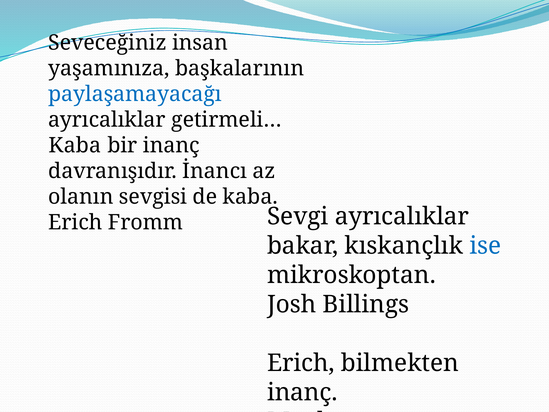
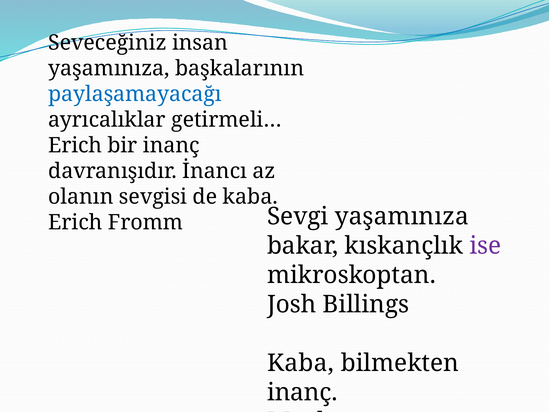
Kaba: Kaba -> Erich (75, 145)
Sevgi ayrıcalıklar: ayrıcalıklar -> yaşamınıza (402, 216)
ise colour: blue -> purple (485, 246)
Erich: Erich -> Kaba (301, 363)
